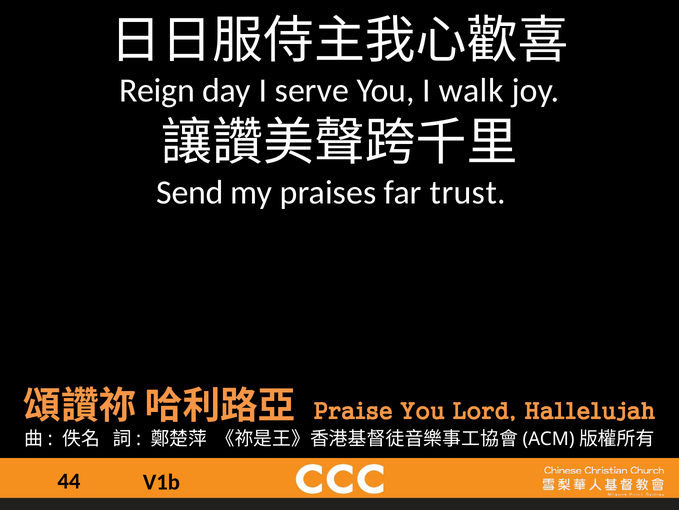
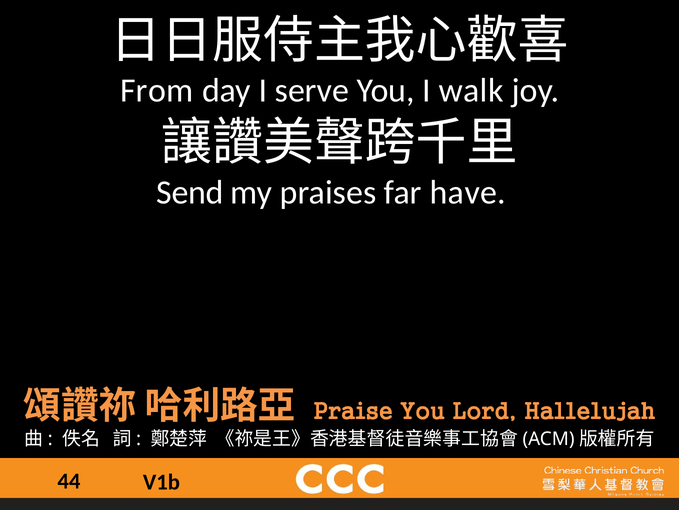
Reign: Reign -> From (157, 90)
trust: trust -> have (468, 192)
